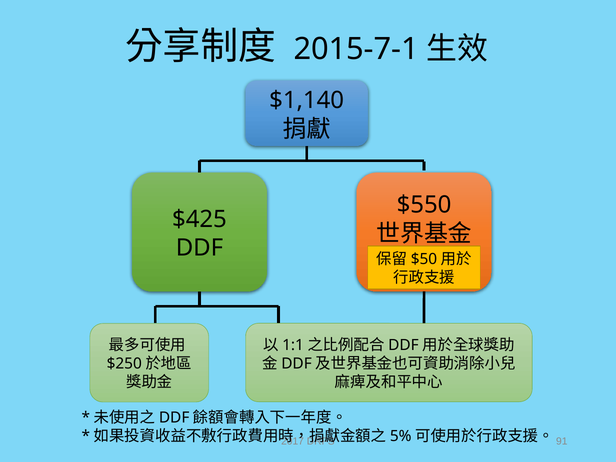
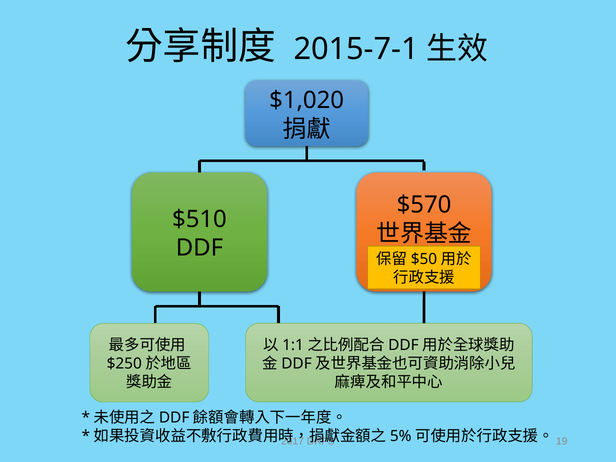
$1,140: $1,140 -> $1,020 (307, 100)
$550: $550 -> $570 (424, 205)
$425: $425 -> $510 (199, 219)
91: 91 -> 19 (562, 441)
